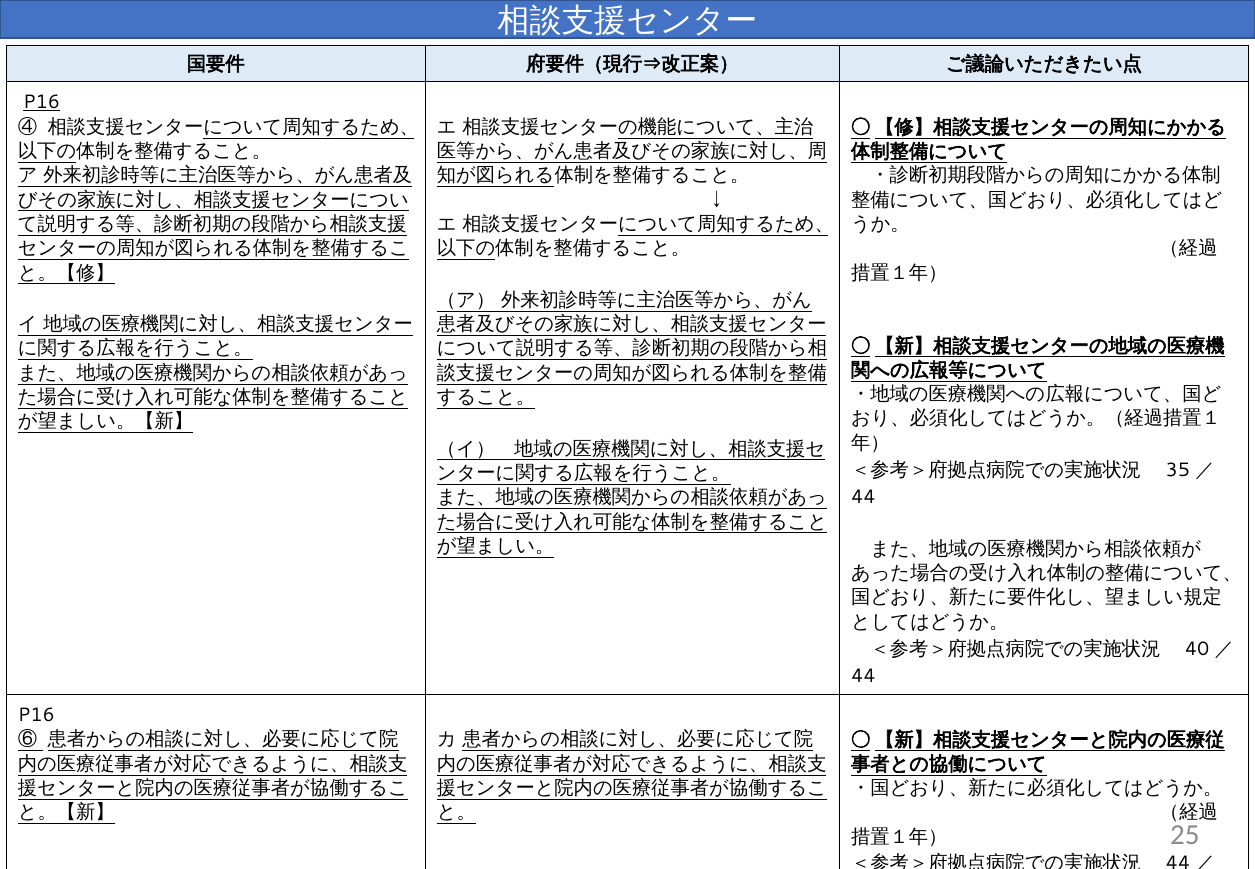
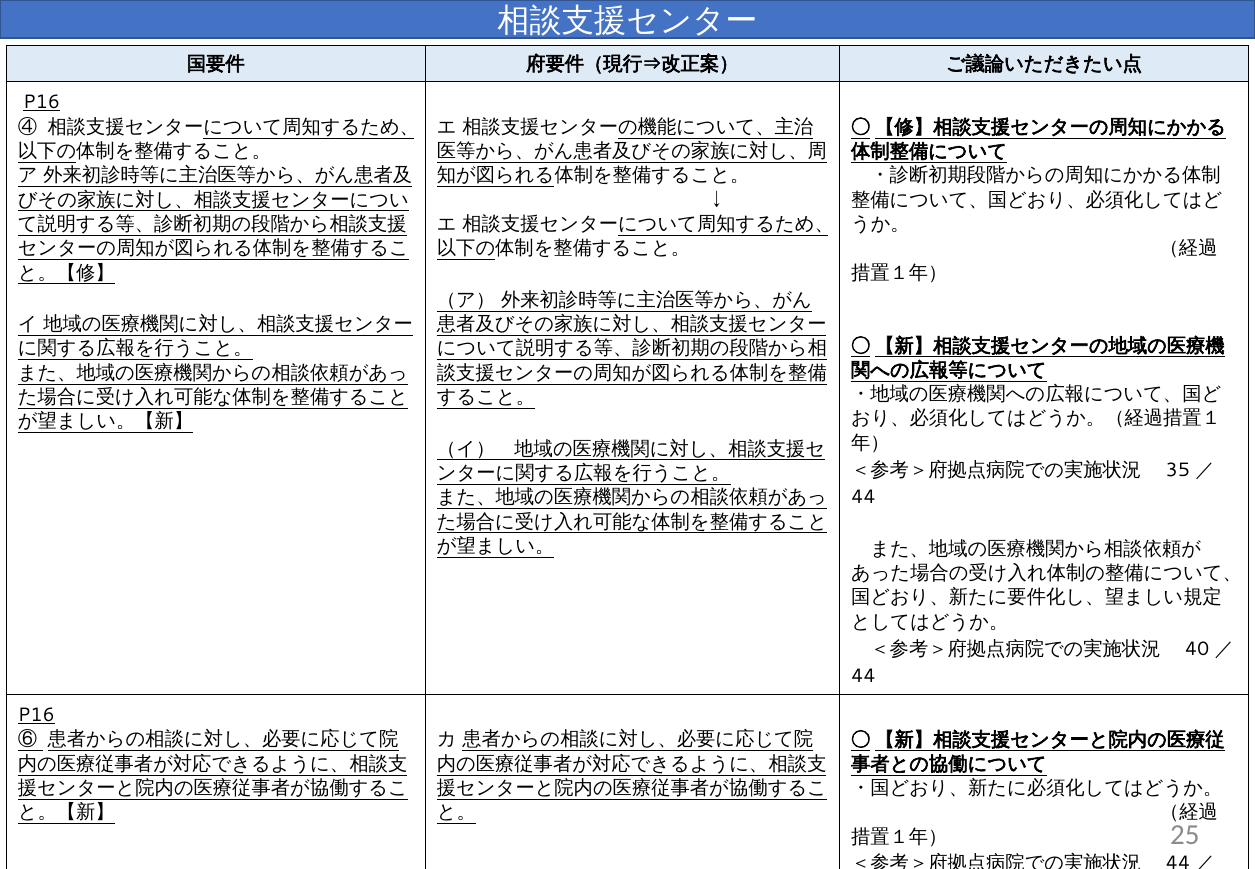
P16 underline: none -> present (36, 715)
